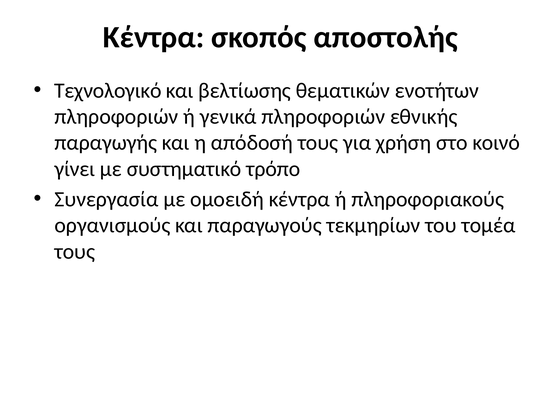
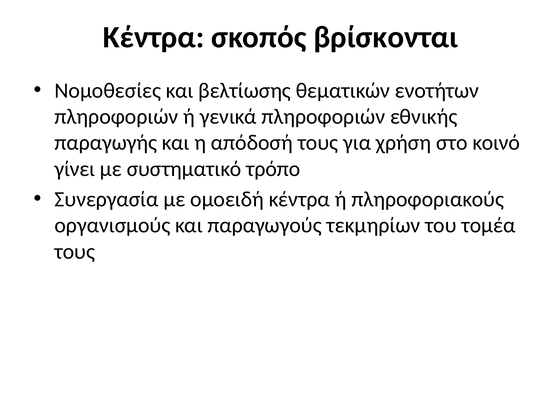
αποστολής: αποστολής -> βρίσκονται (386, 37)
Τεχνολογικό: Τεχνολογικό -> Νομοθεσίες (108, 91)
